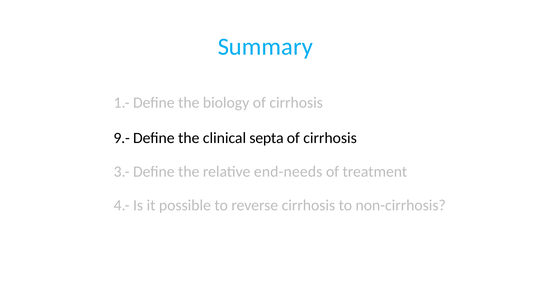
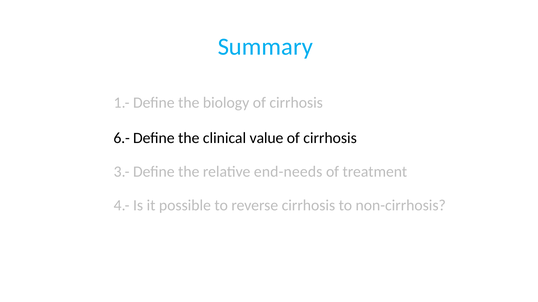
9.-: 9.- -> 6.- (122, 138)
septa: septa -> value (267, 138)
